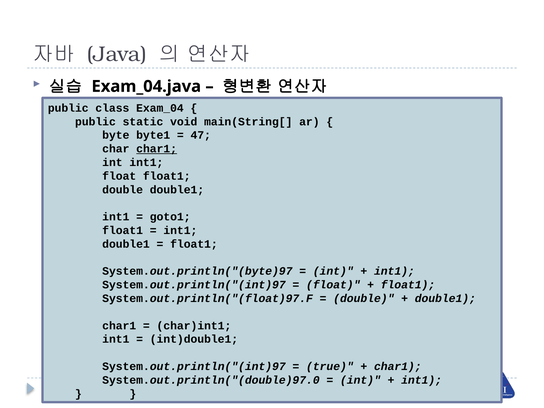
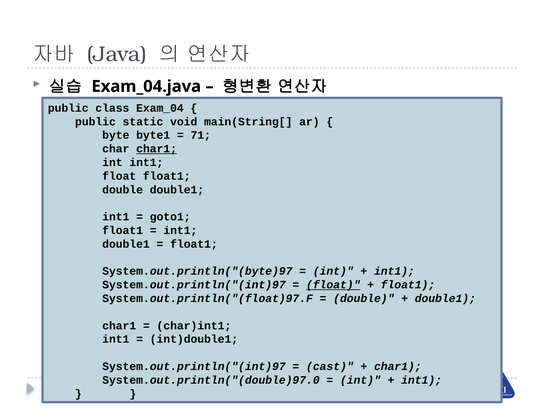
47: 47 -> 71 (201, 135)
float underline: none -> present (333, 285)
true: true -> cast (330, 366)
